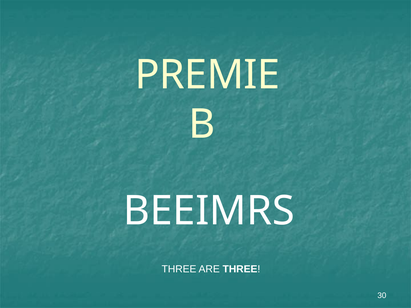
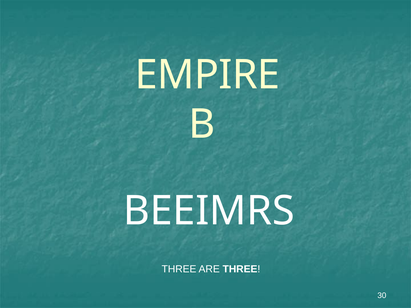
PREMIE: PREMIE -> EMPIRE (207, 75)
